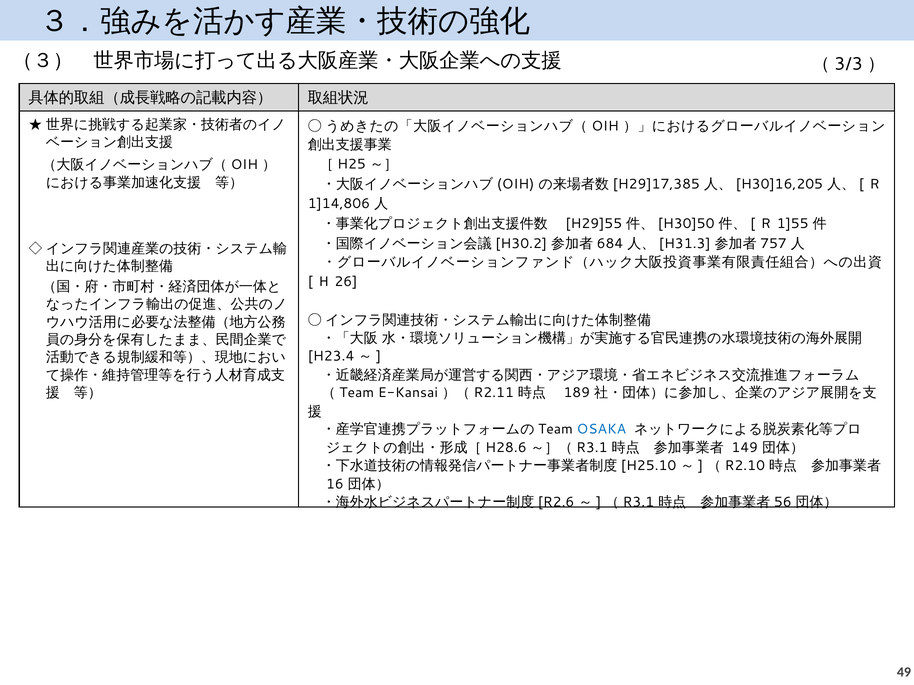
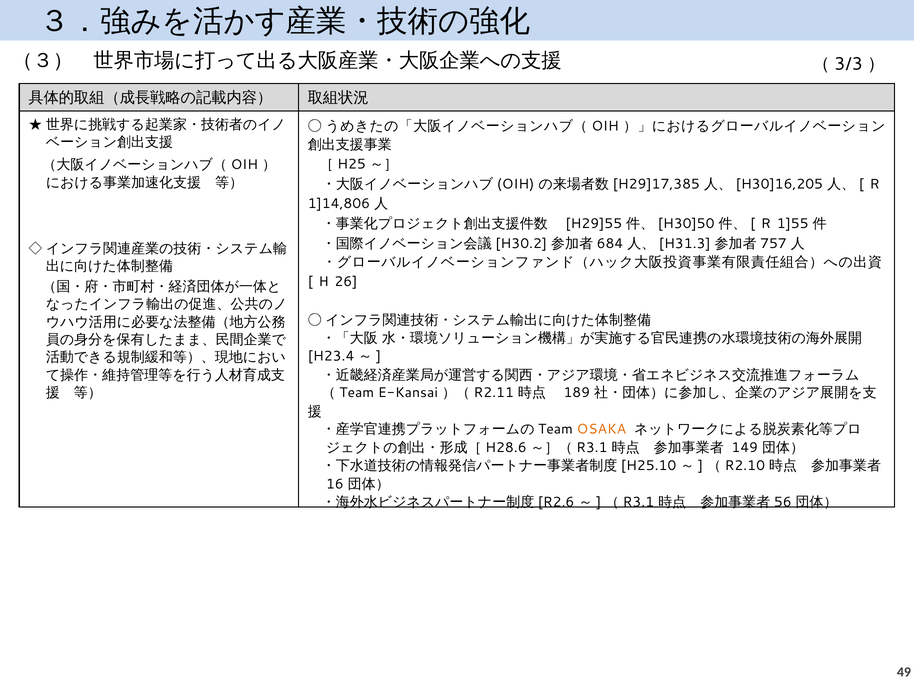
OSAKA colour: blue -> orange (601, 430)
